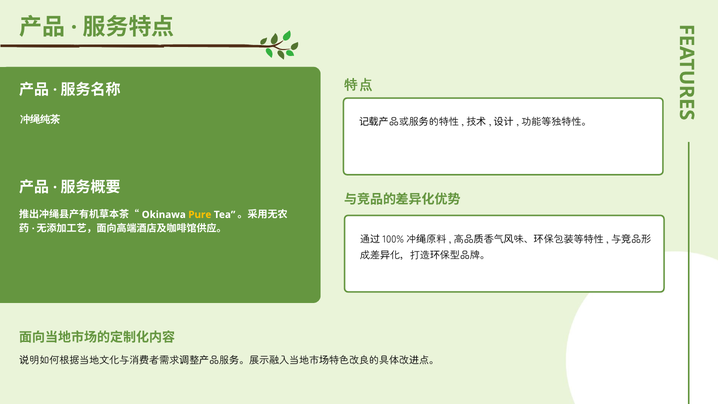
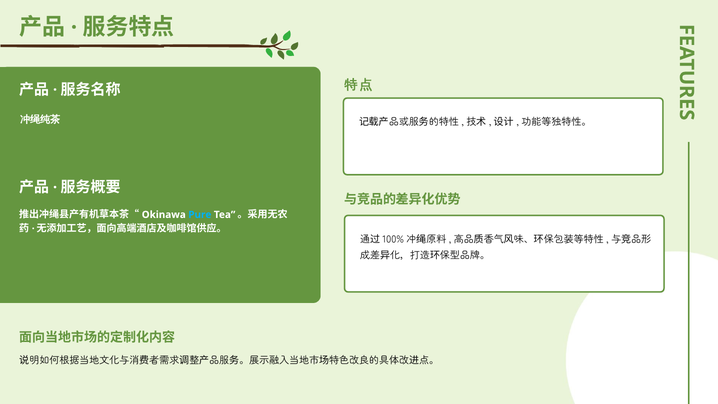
Pure colour: yellow -> light blue (200, 215)
